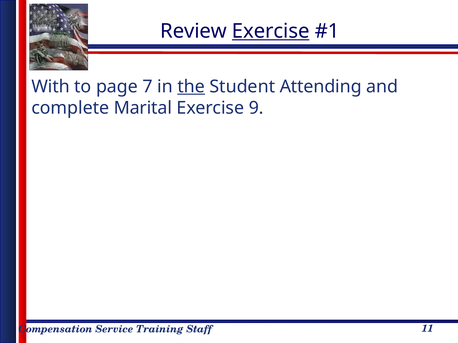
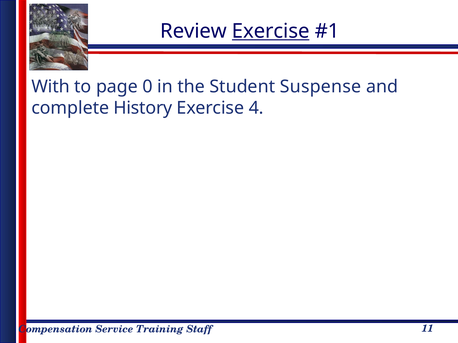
7: 7 -> 0 (148, 87)
the underline: present -> none (191, 87)
Attending: Attending -> Suspense (321, 87)
Marital: Marital -> History (143, 108)
9: 9 -> 4 (256, 108)
